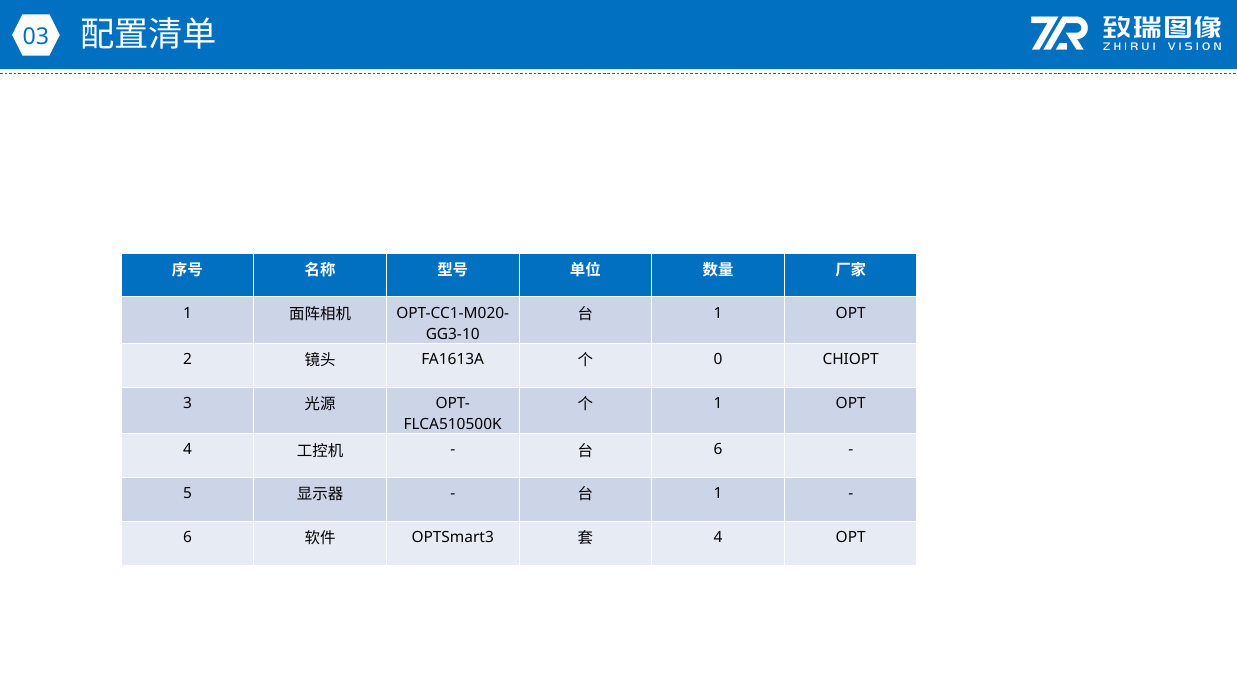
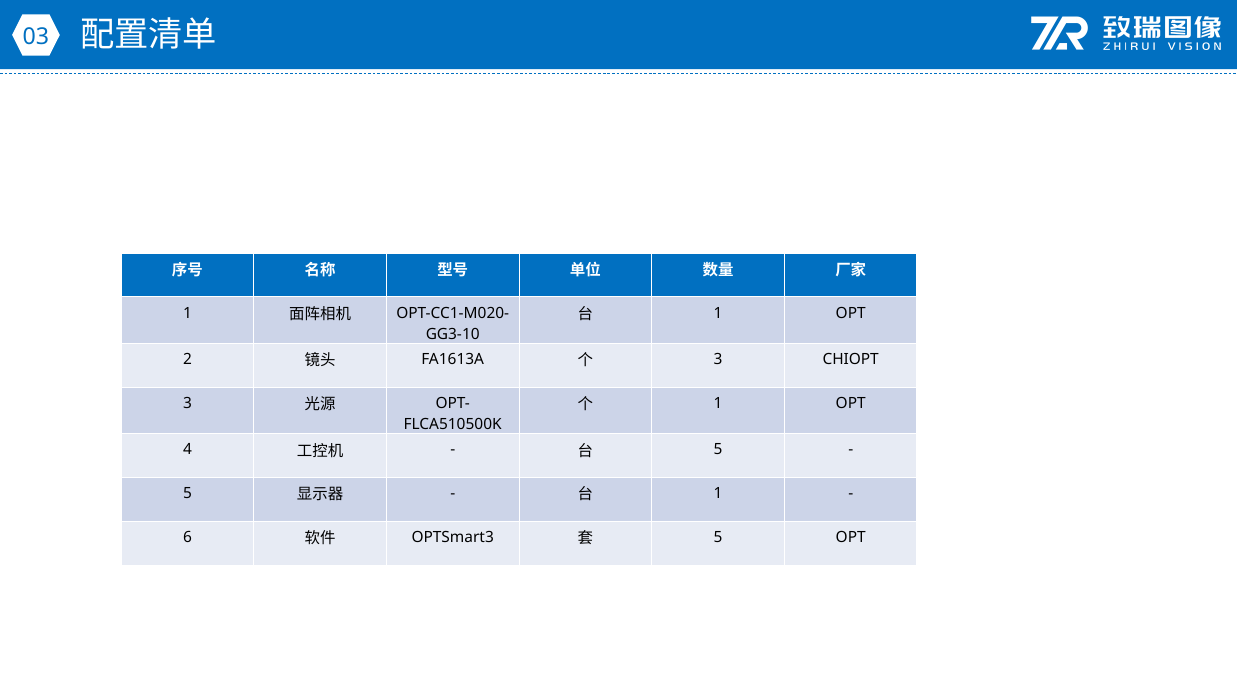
0: 0 -> 3 (718, 359)
6: 6 -> 5 (718, 450)
4: 4 -> 5 (718, 537)
